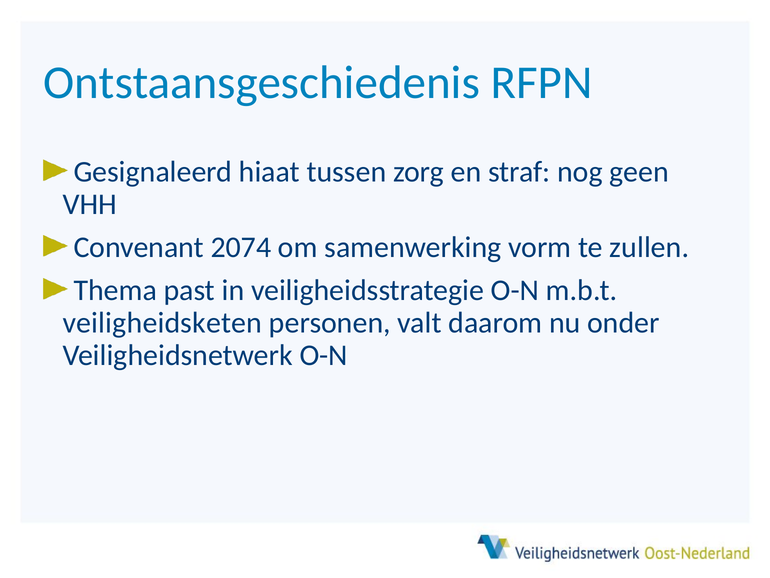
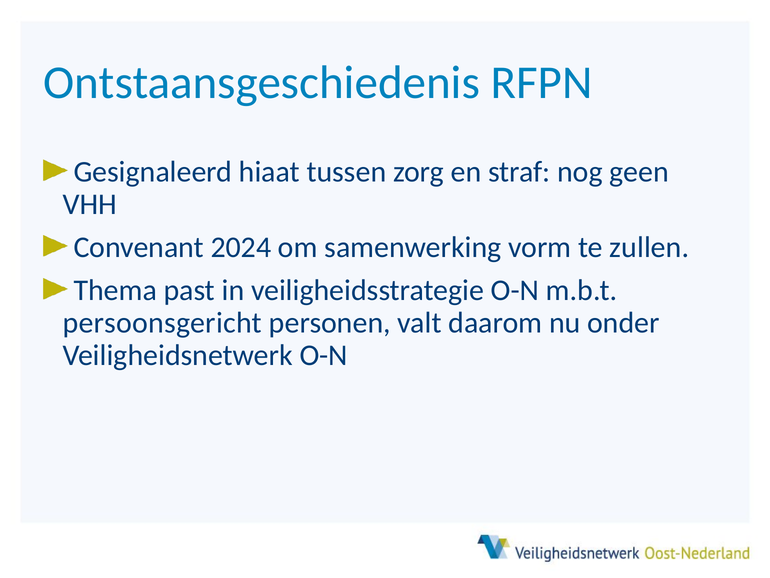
2074: 2074 -> 2024 (241, 247)
veiligheidsketen: veiligheidsketen -> persoonsgericht (162, 322)
